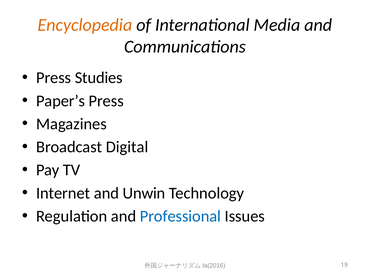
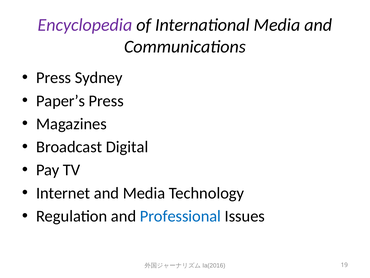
Encyclopedia colour: orange -> purple (85, 25)
Studies: Studies -> Sydney (99, 78)
and Unwin: Unwin -> Media (144, 193)
